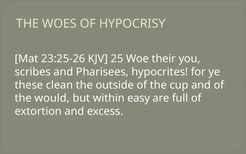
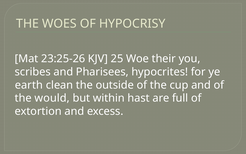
these: these -> earth (29, 85)
easy: easy -> hast (139, 98)
